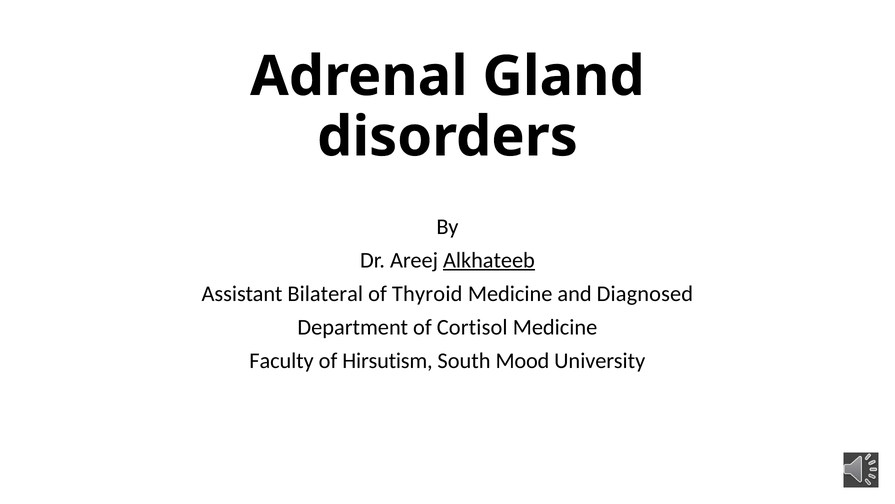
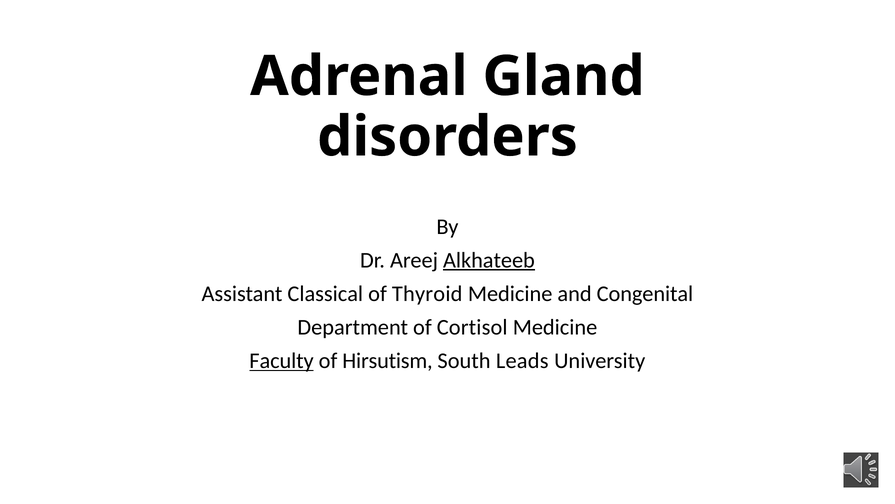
Bilateral: Bilateral -> Classical (325, 293)
Diagnosed: Diagnosed -> Congenital (645, 293)
Faculty underline: none -> present (282, 360)
Mood: Mood -> Leads (522, 360)
